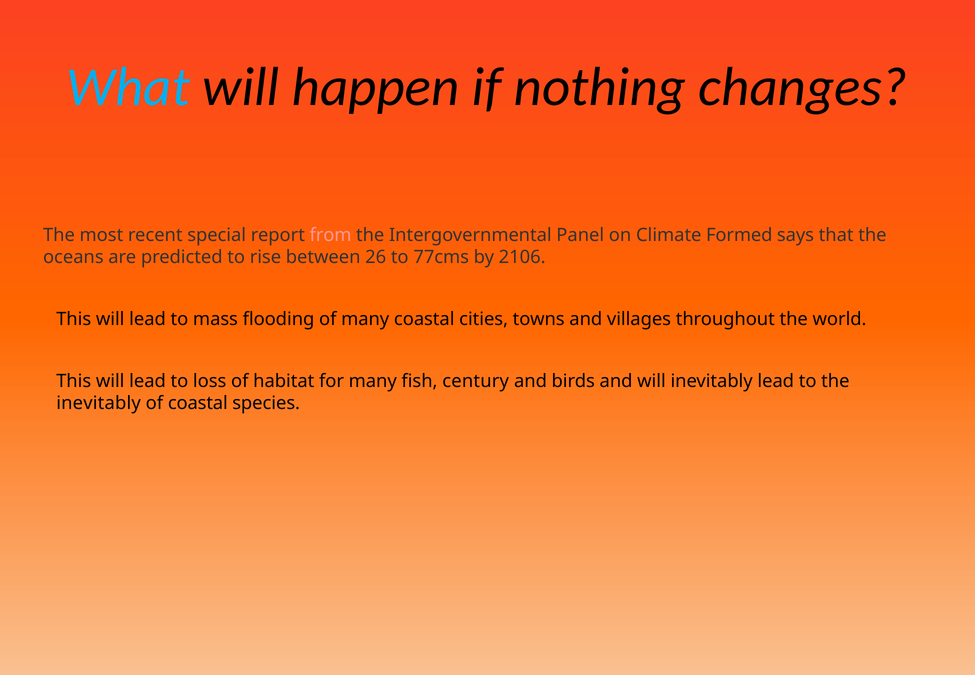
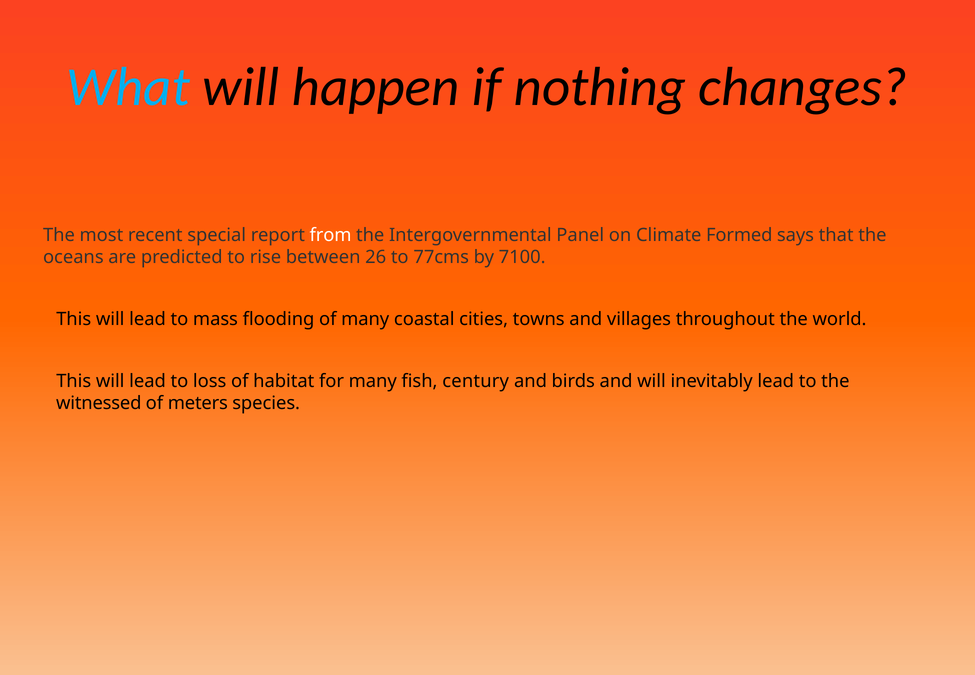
from colour: pink -> white (331, 235)
2106: 2106 -> 7100 (522, 257)
inevitably: inevitably -> witnessed (99, 403)
of coastal: coastal -> meters (198, 403)
